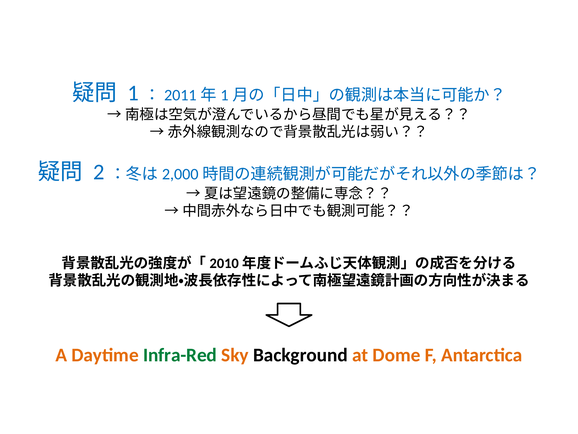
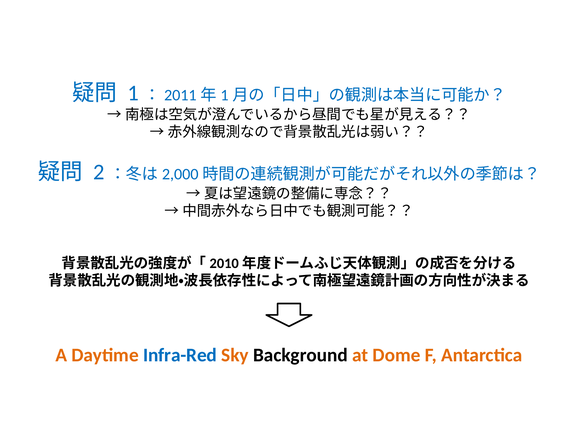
Infra-Red colour: green -> blue (180, 355)
